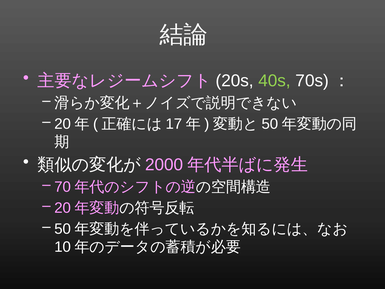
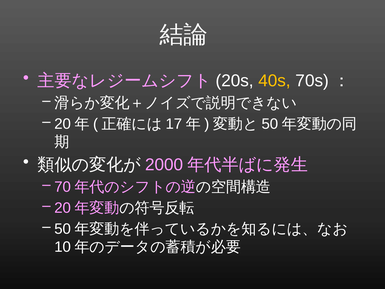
40s colour: light green -> yellow (275, 81)
